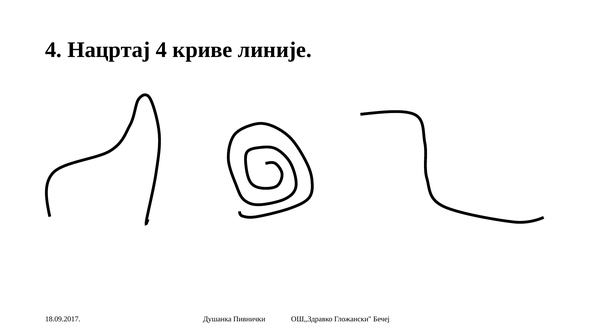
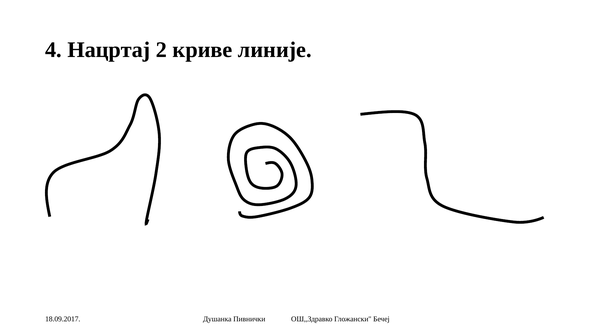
Нацртај 4: 4 -> 2 (162, 50)
